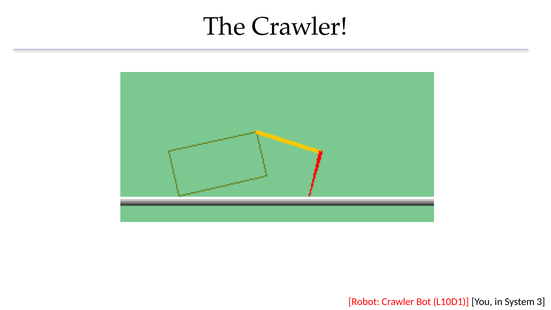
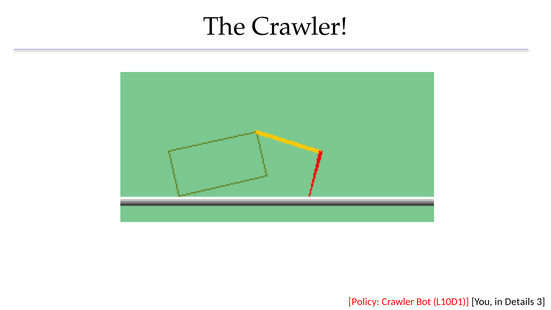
Robot: Robot -> Policy (364, 302)
System: System -> Details (520, 302)
